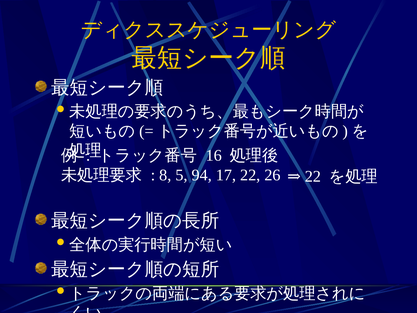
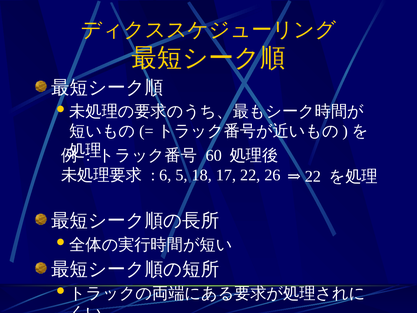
16: 16 -> 60 (214, 155)
8: 8 -> 6 (165, 175)
94: 94 -> 18 (202, 175)
